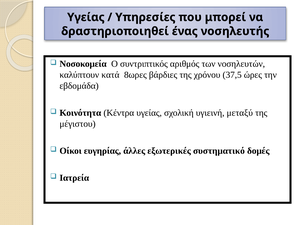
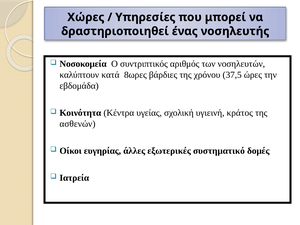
Υγείας: Υγείας -> Χώρες (86, 17)
μεταξύ: μεταξύ -> κράτος (240, 113)
μέγιστου: μέγιστου -> ασθενών (77, 124)
